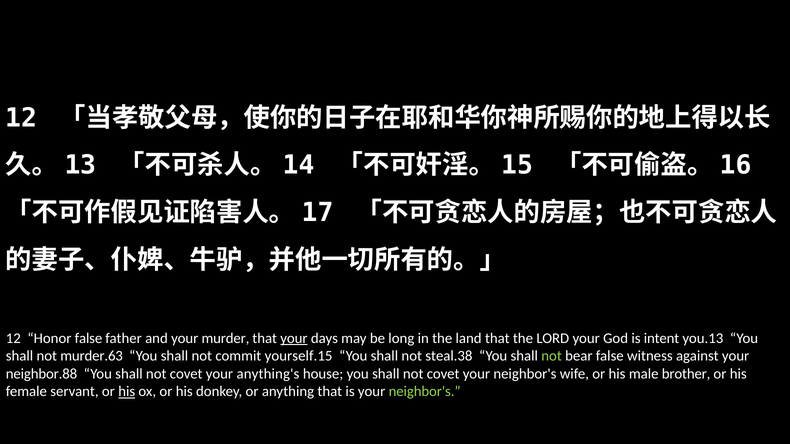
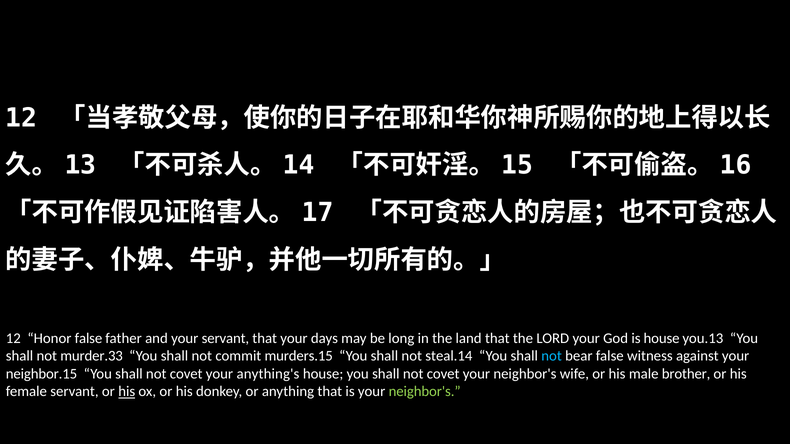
your murder: murder -> servant (225, 339)
your underline: present -> none (294, 339)
is intent: intent -> house (662, 339)
murder.63: murder.63 -> murder.33 (92, 356)
yourself.15: yourself.15 -> murders.15 (299, 356)
steal.38: steal.38 -> steal.14 (449, 356)
not colour: light green -> light blue (552, 356)
neighbor.88: neighbor.88 -> neighbor.15 (42, 374)
